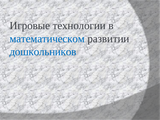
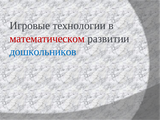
математическом colour: blue -> red (47, 39)
